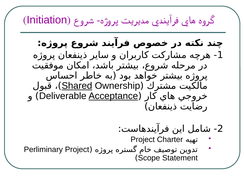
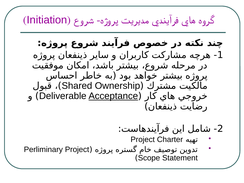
Shared underline: present -> none (77, 86)
